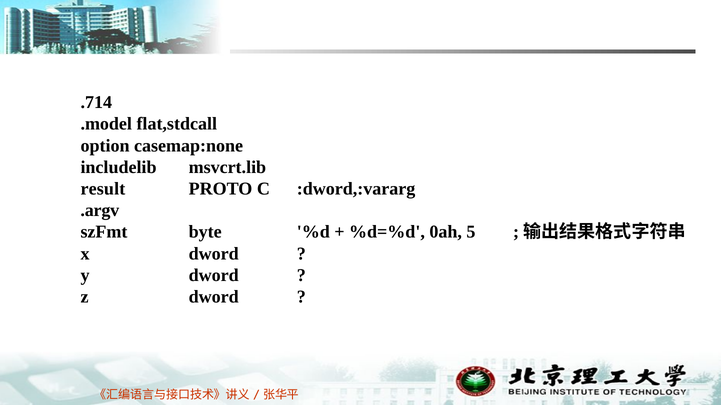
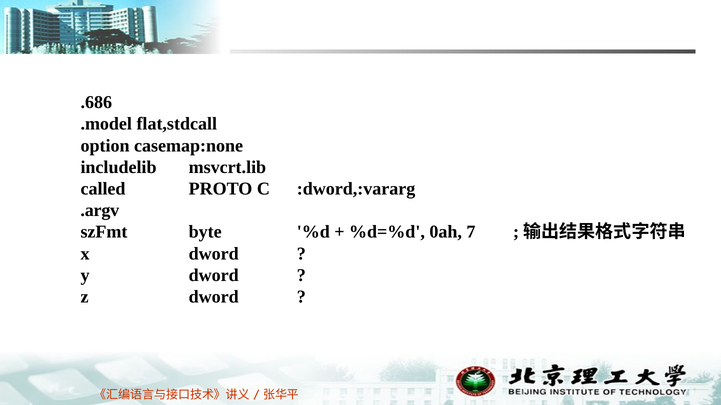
.714: .714 -> .686 (96, 103)
result: result -> called (103, 189)
5: 5 -> 7 (471, 232)
